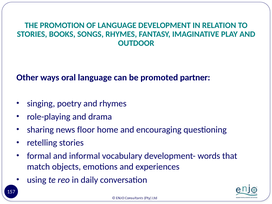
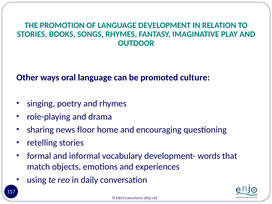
partner: partner -> culture (195, 77)
